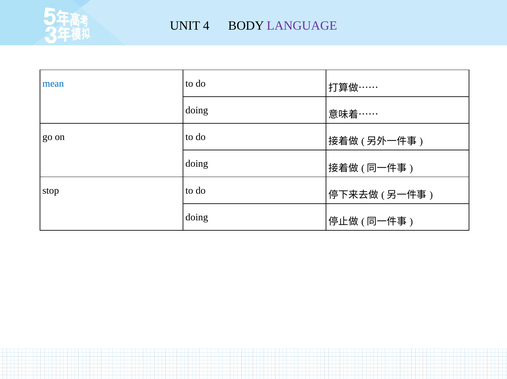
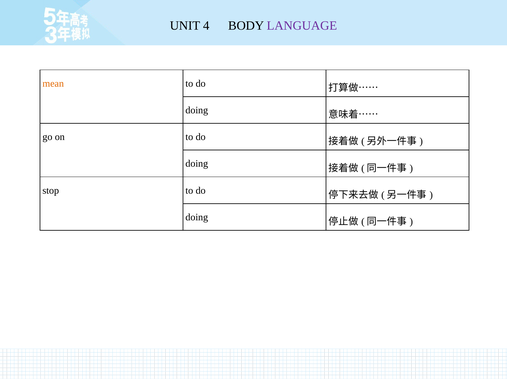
mean colour: blue -> orange (53, 84)
